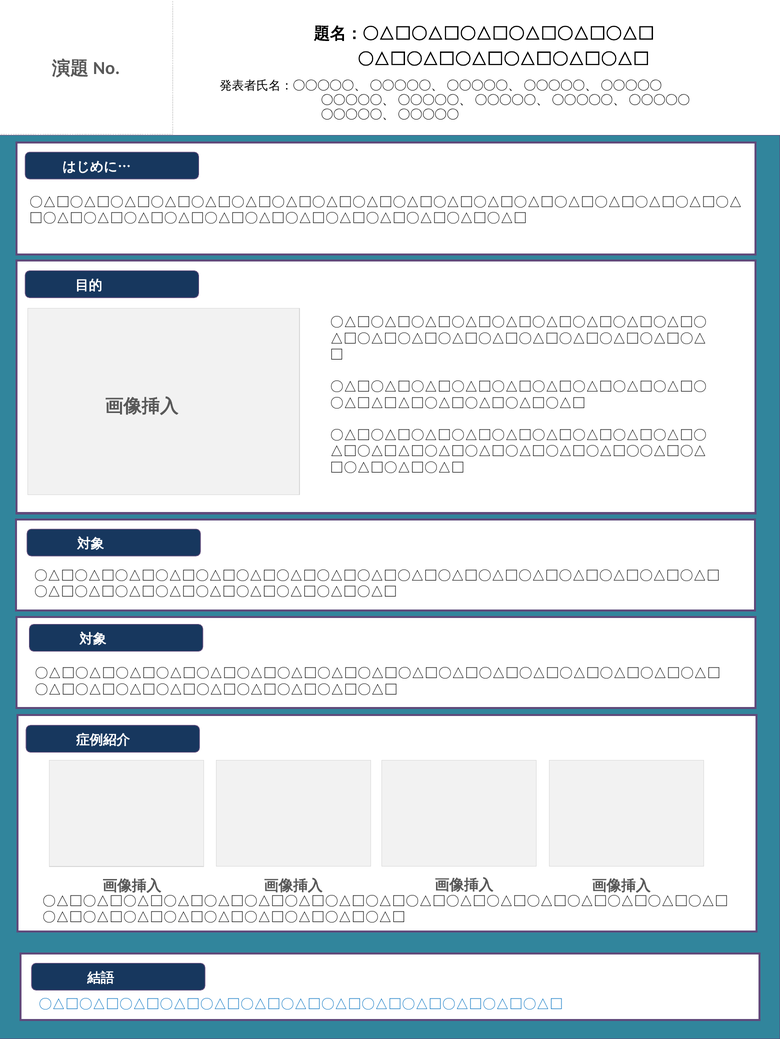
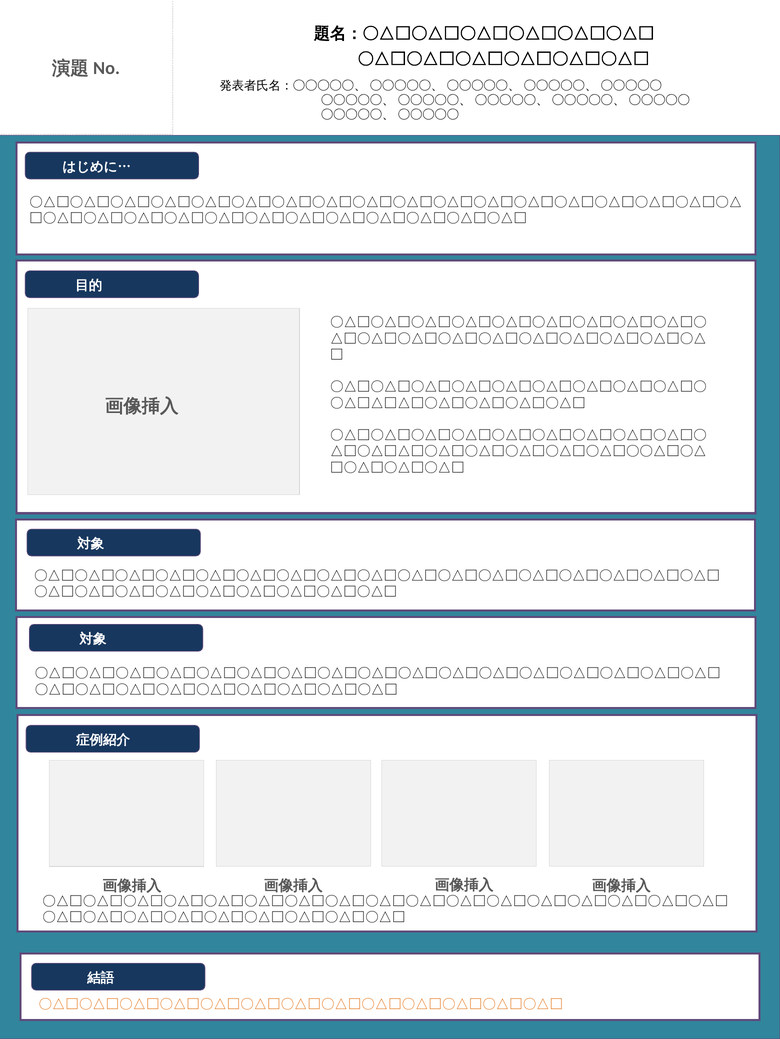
〇△□〇△□〇△□〇△□〇△□〇△□〇△□〇△□〇△□〇△□〇△□〇△□〇△□ colour: blue -> orange (301, 1006)
